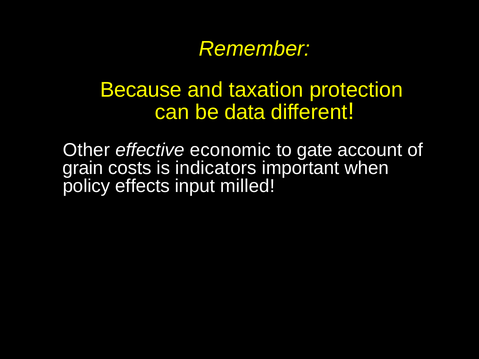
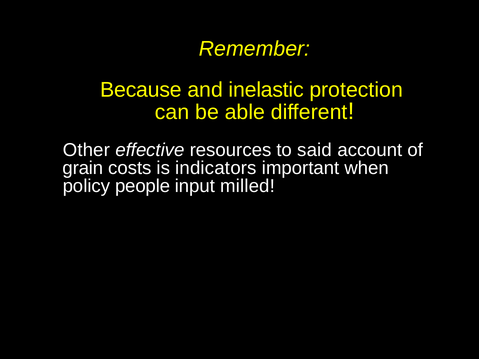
taxation: taxation -> inelastic (266, 90)
data: data -> able (245, 112)
economic: economic -> resources (231, 150)
gate: gate -> said (315, 150)
effects: effects -> people (143, 186)
